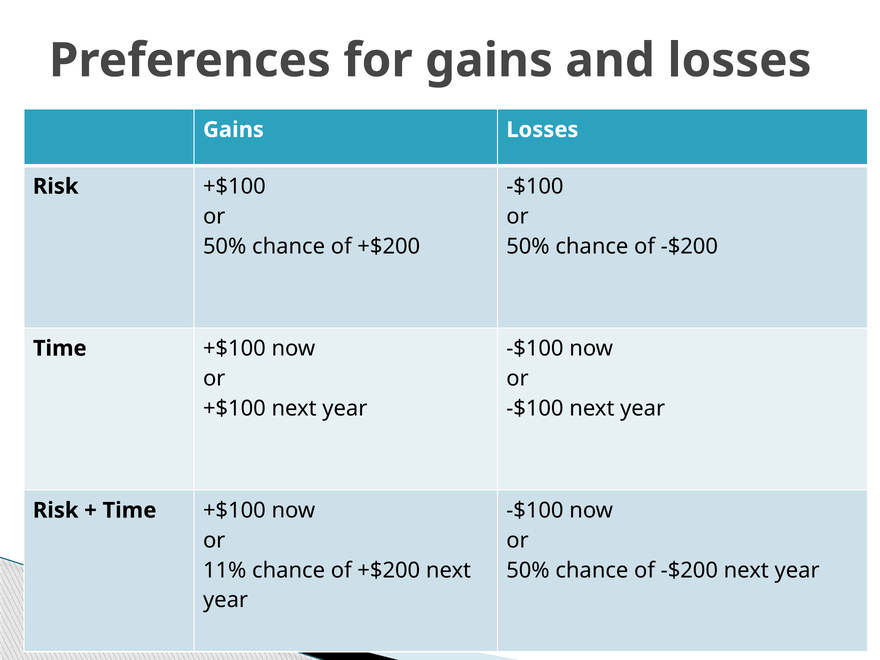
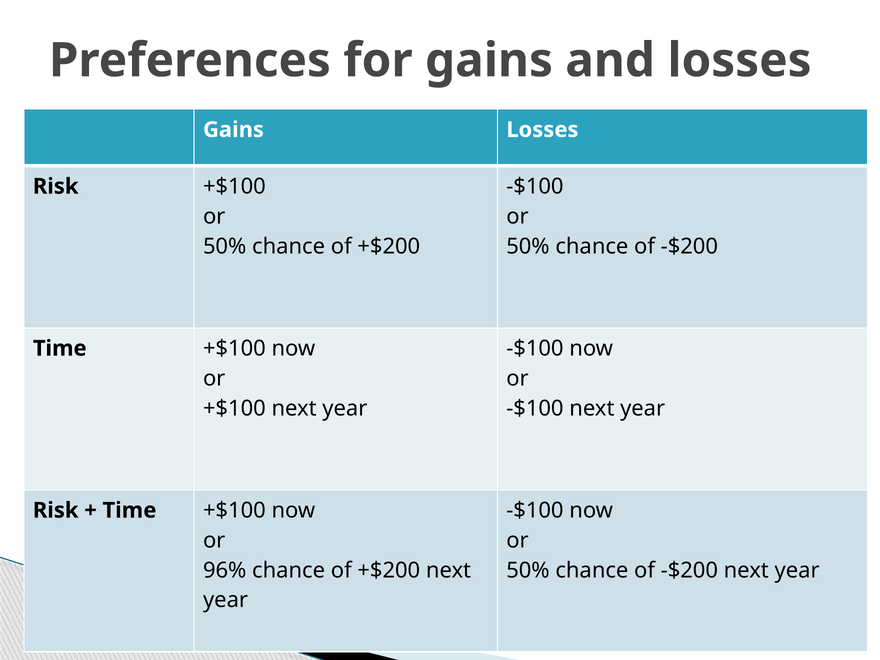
11%: 11% -> 96% (225, 570)
